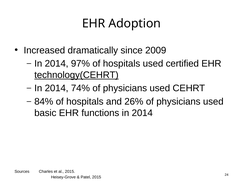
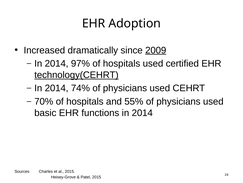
2009 underline: none -> present (156, 50)
84%: 84% -> 70% (44, 101)
26%: 26% -> 55% (134, 101)
